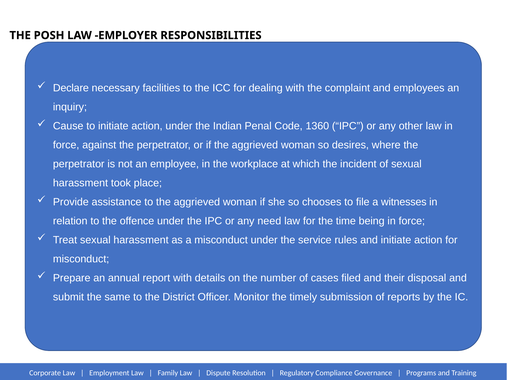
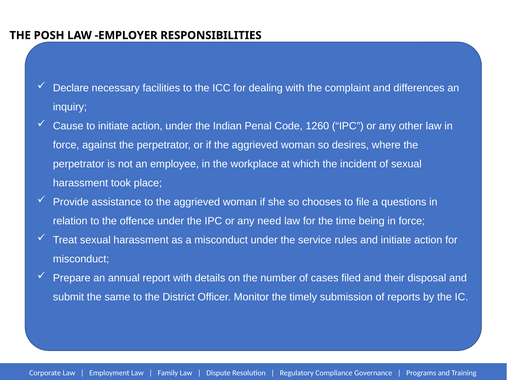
employees: employees -> differences (419, 88)
1360: 1360 -> 1260 (317, 126)
witnesses: witnesses -> questions (404, 202)
